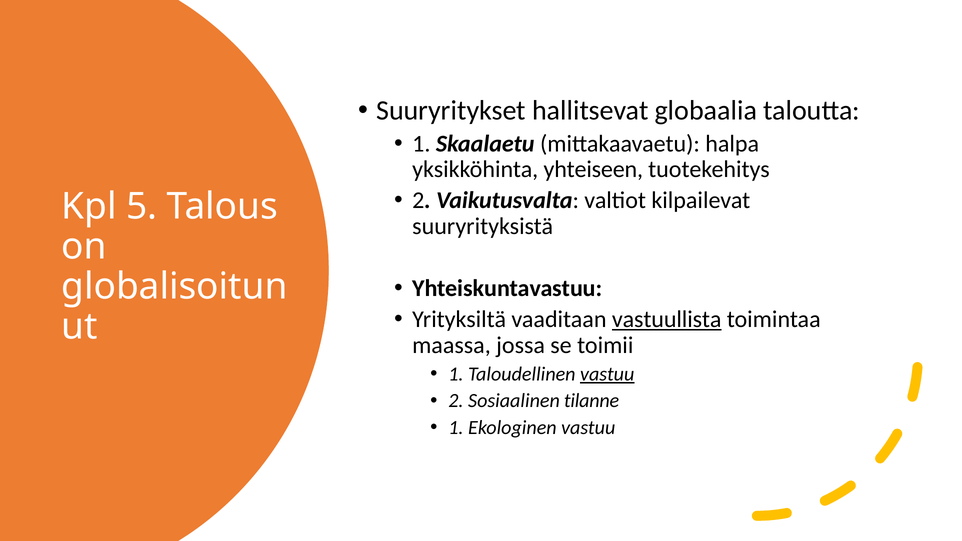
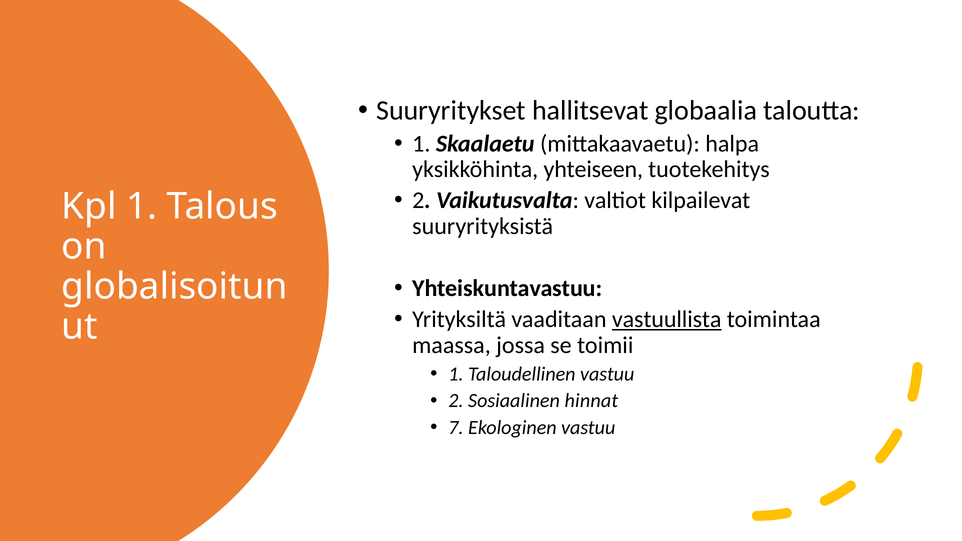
Kpl 5: 5 -> 1 (142, 207)
vastuu underline: present -> none (607, 374)
tilanne: tilanne -> hinnat (591, 401)
1: 1 -> 7 (456, 428)
